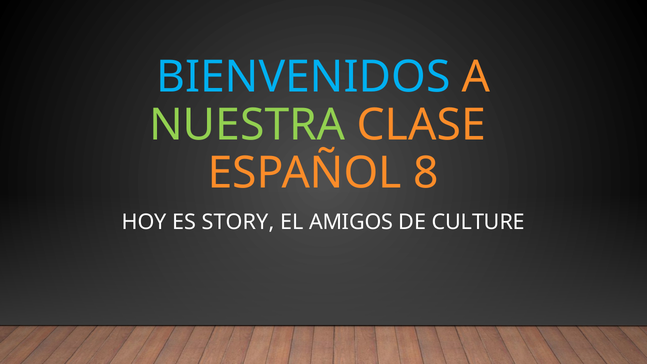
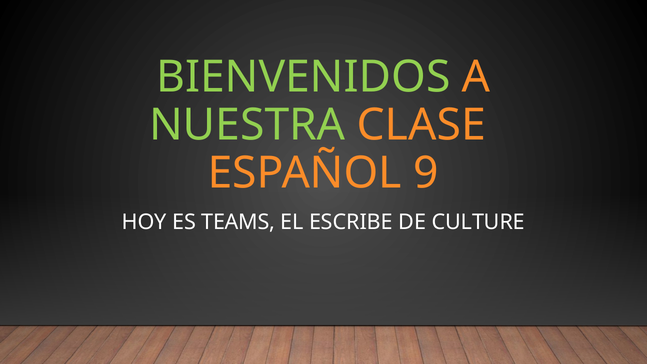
BIENVENIDOS colour: light blue -> light green (303, 77)
8: 8 -> 9 (426, 173)
STORY: STORY -> TEAMS (238, 222)
AMIGOS: AMIGOS -> ESCRIBE (351, 222)
